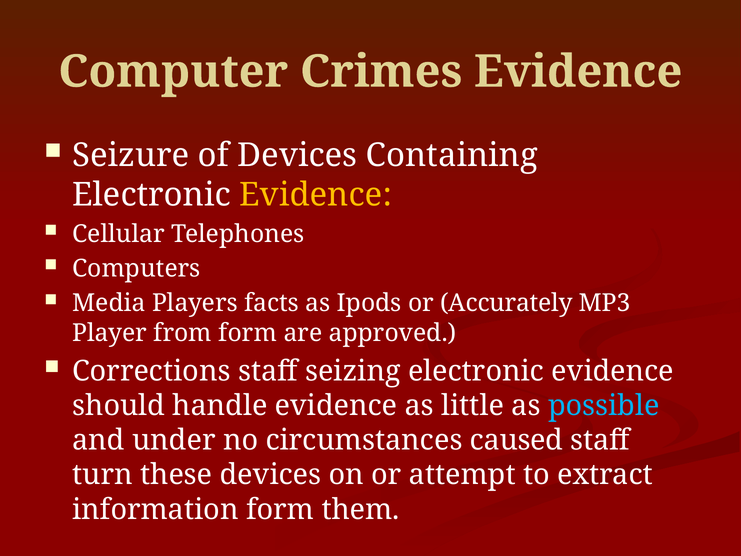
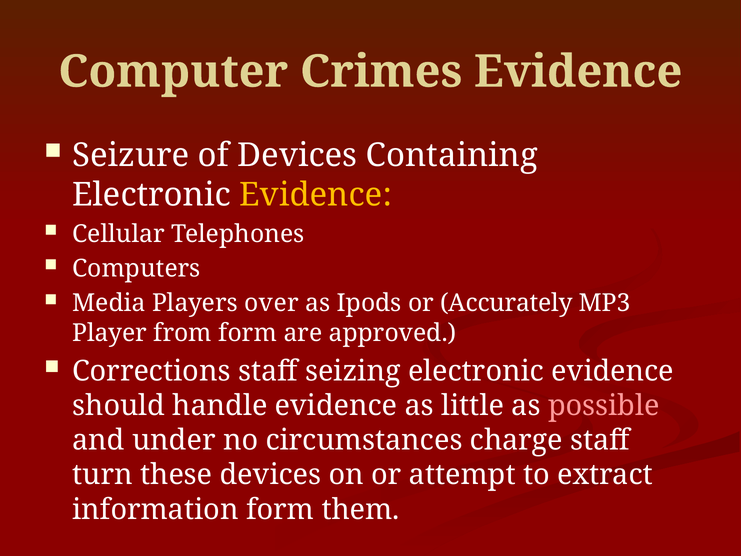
facts: facts -> over (272, 303)
possible colour: light blue -> pink (604, 405)
caused: caused -> charge (516, 440)
